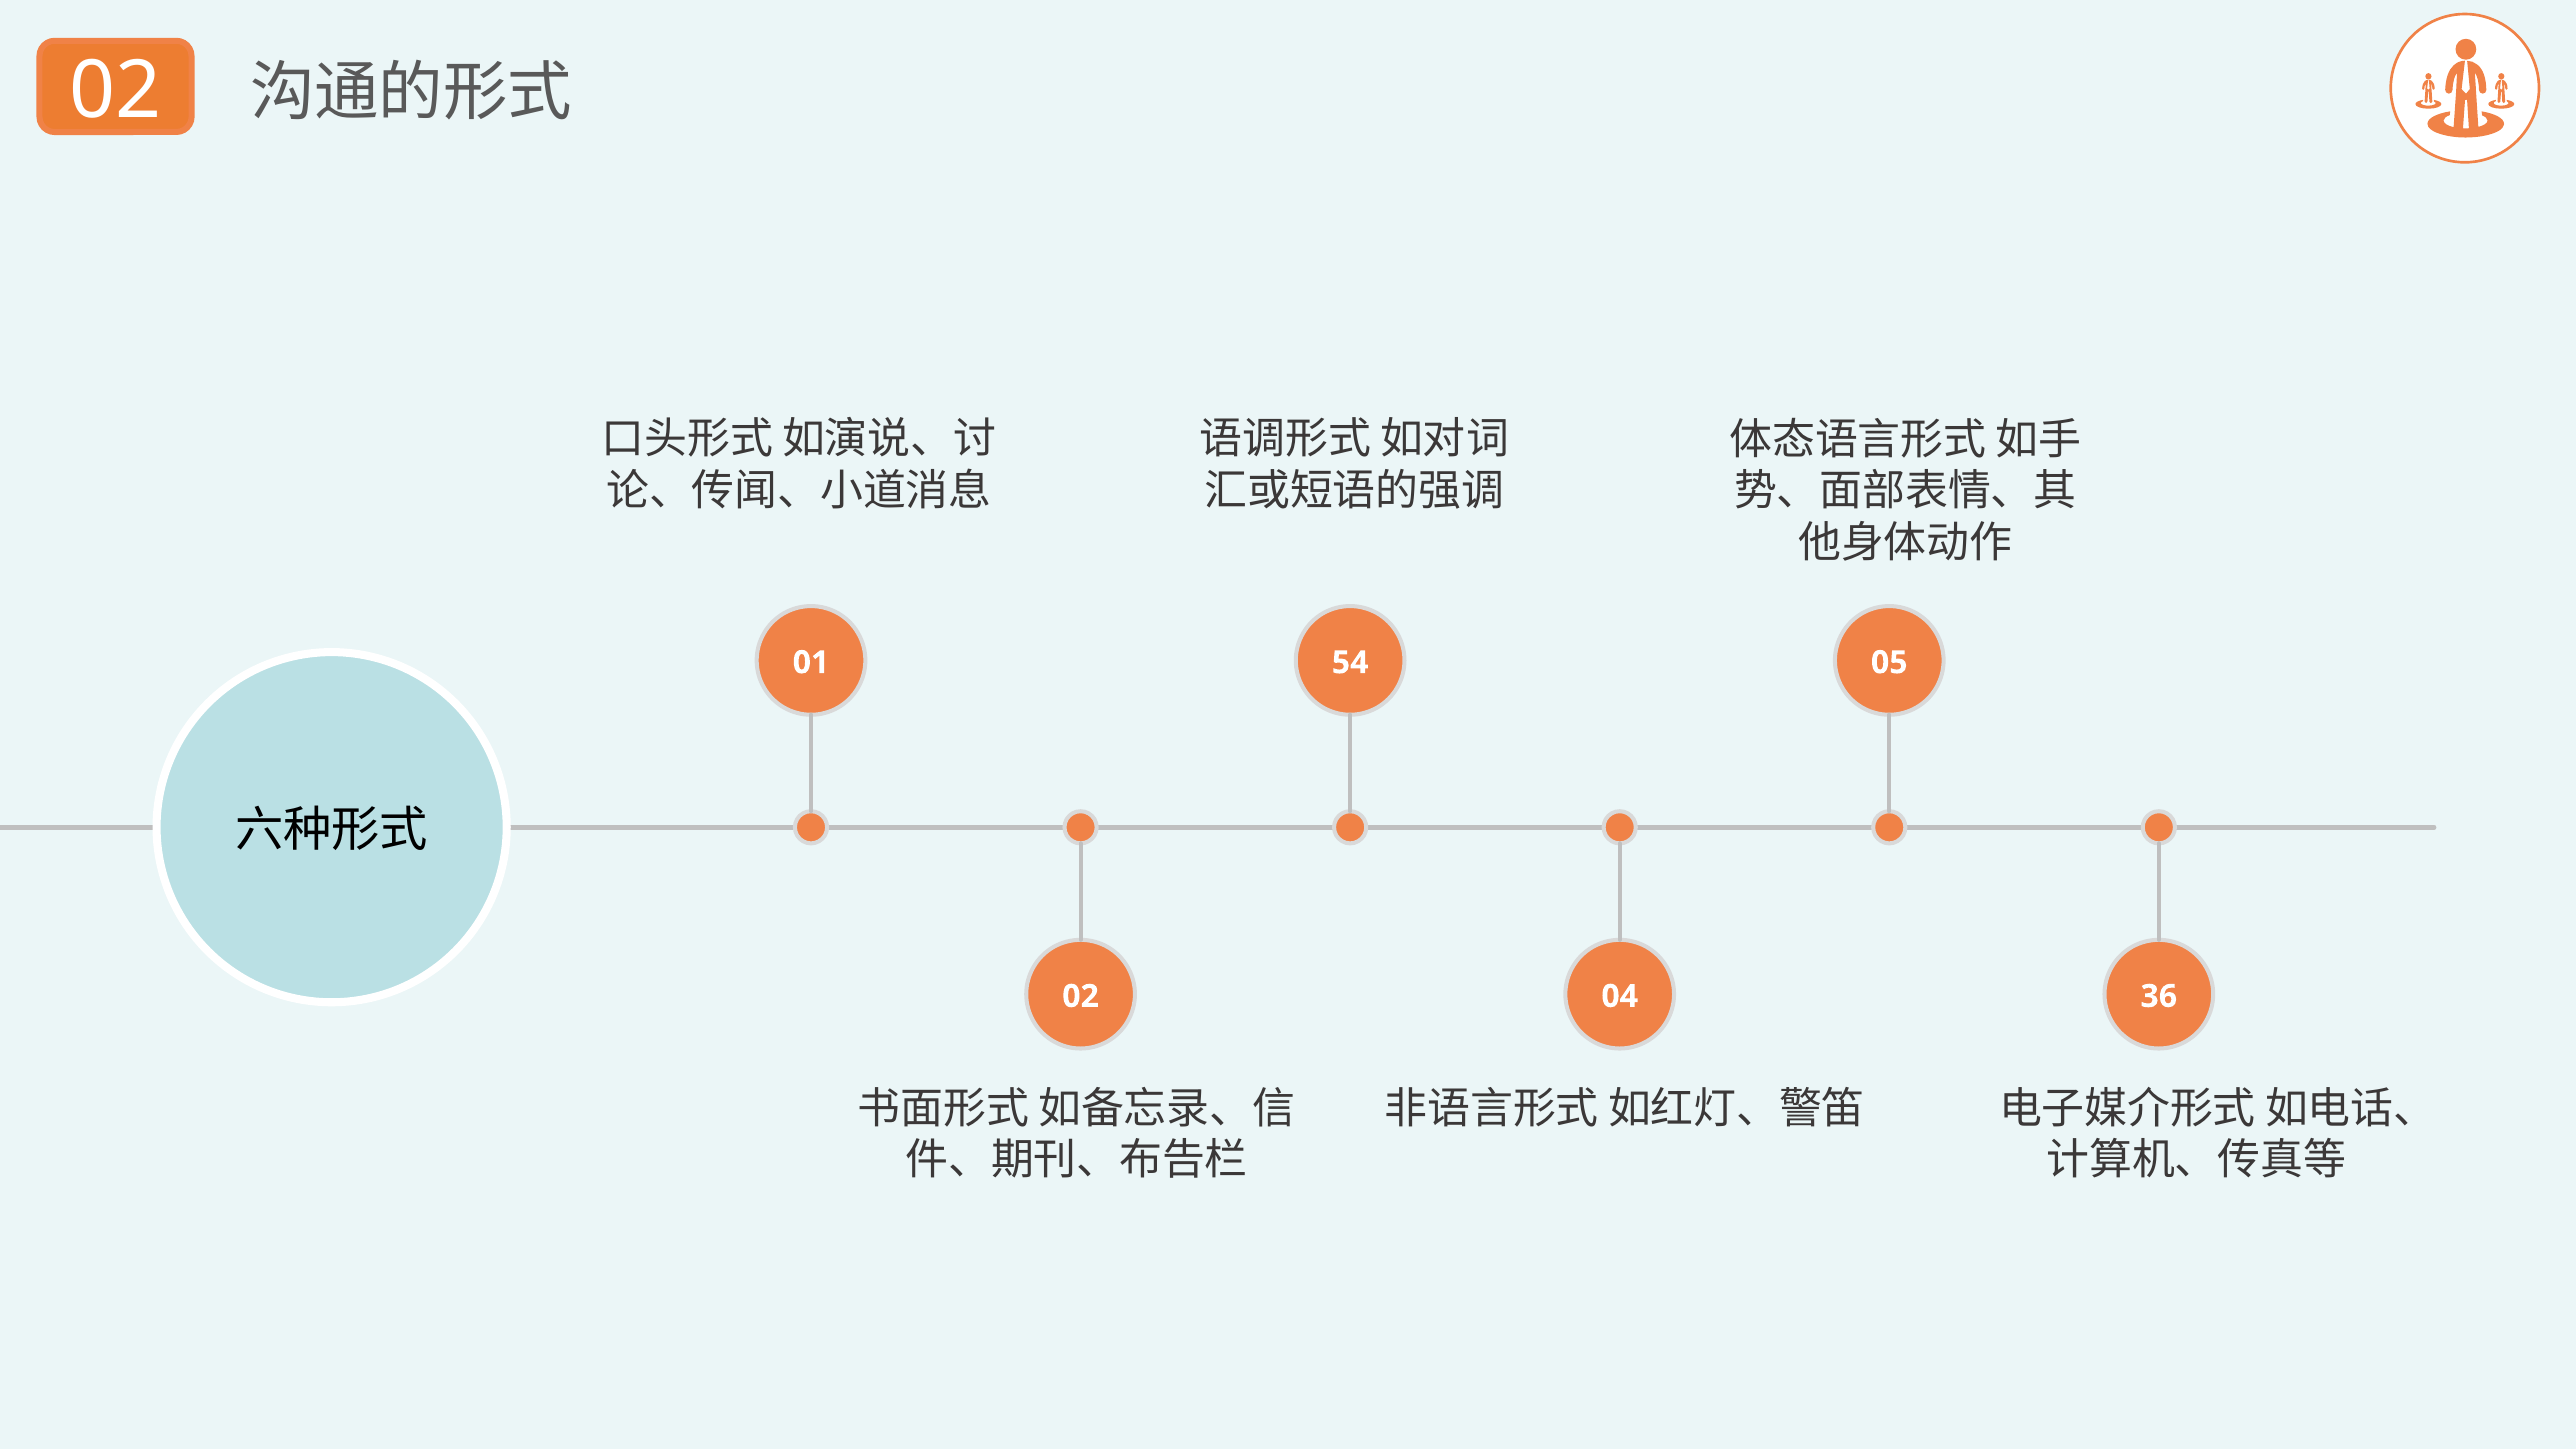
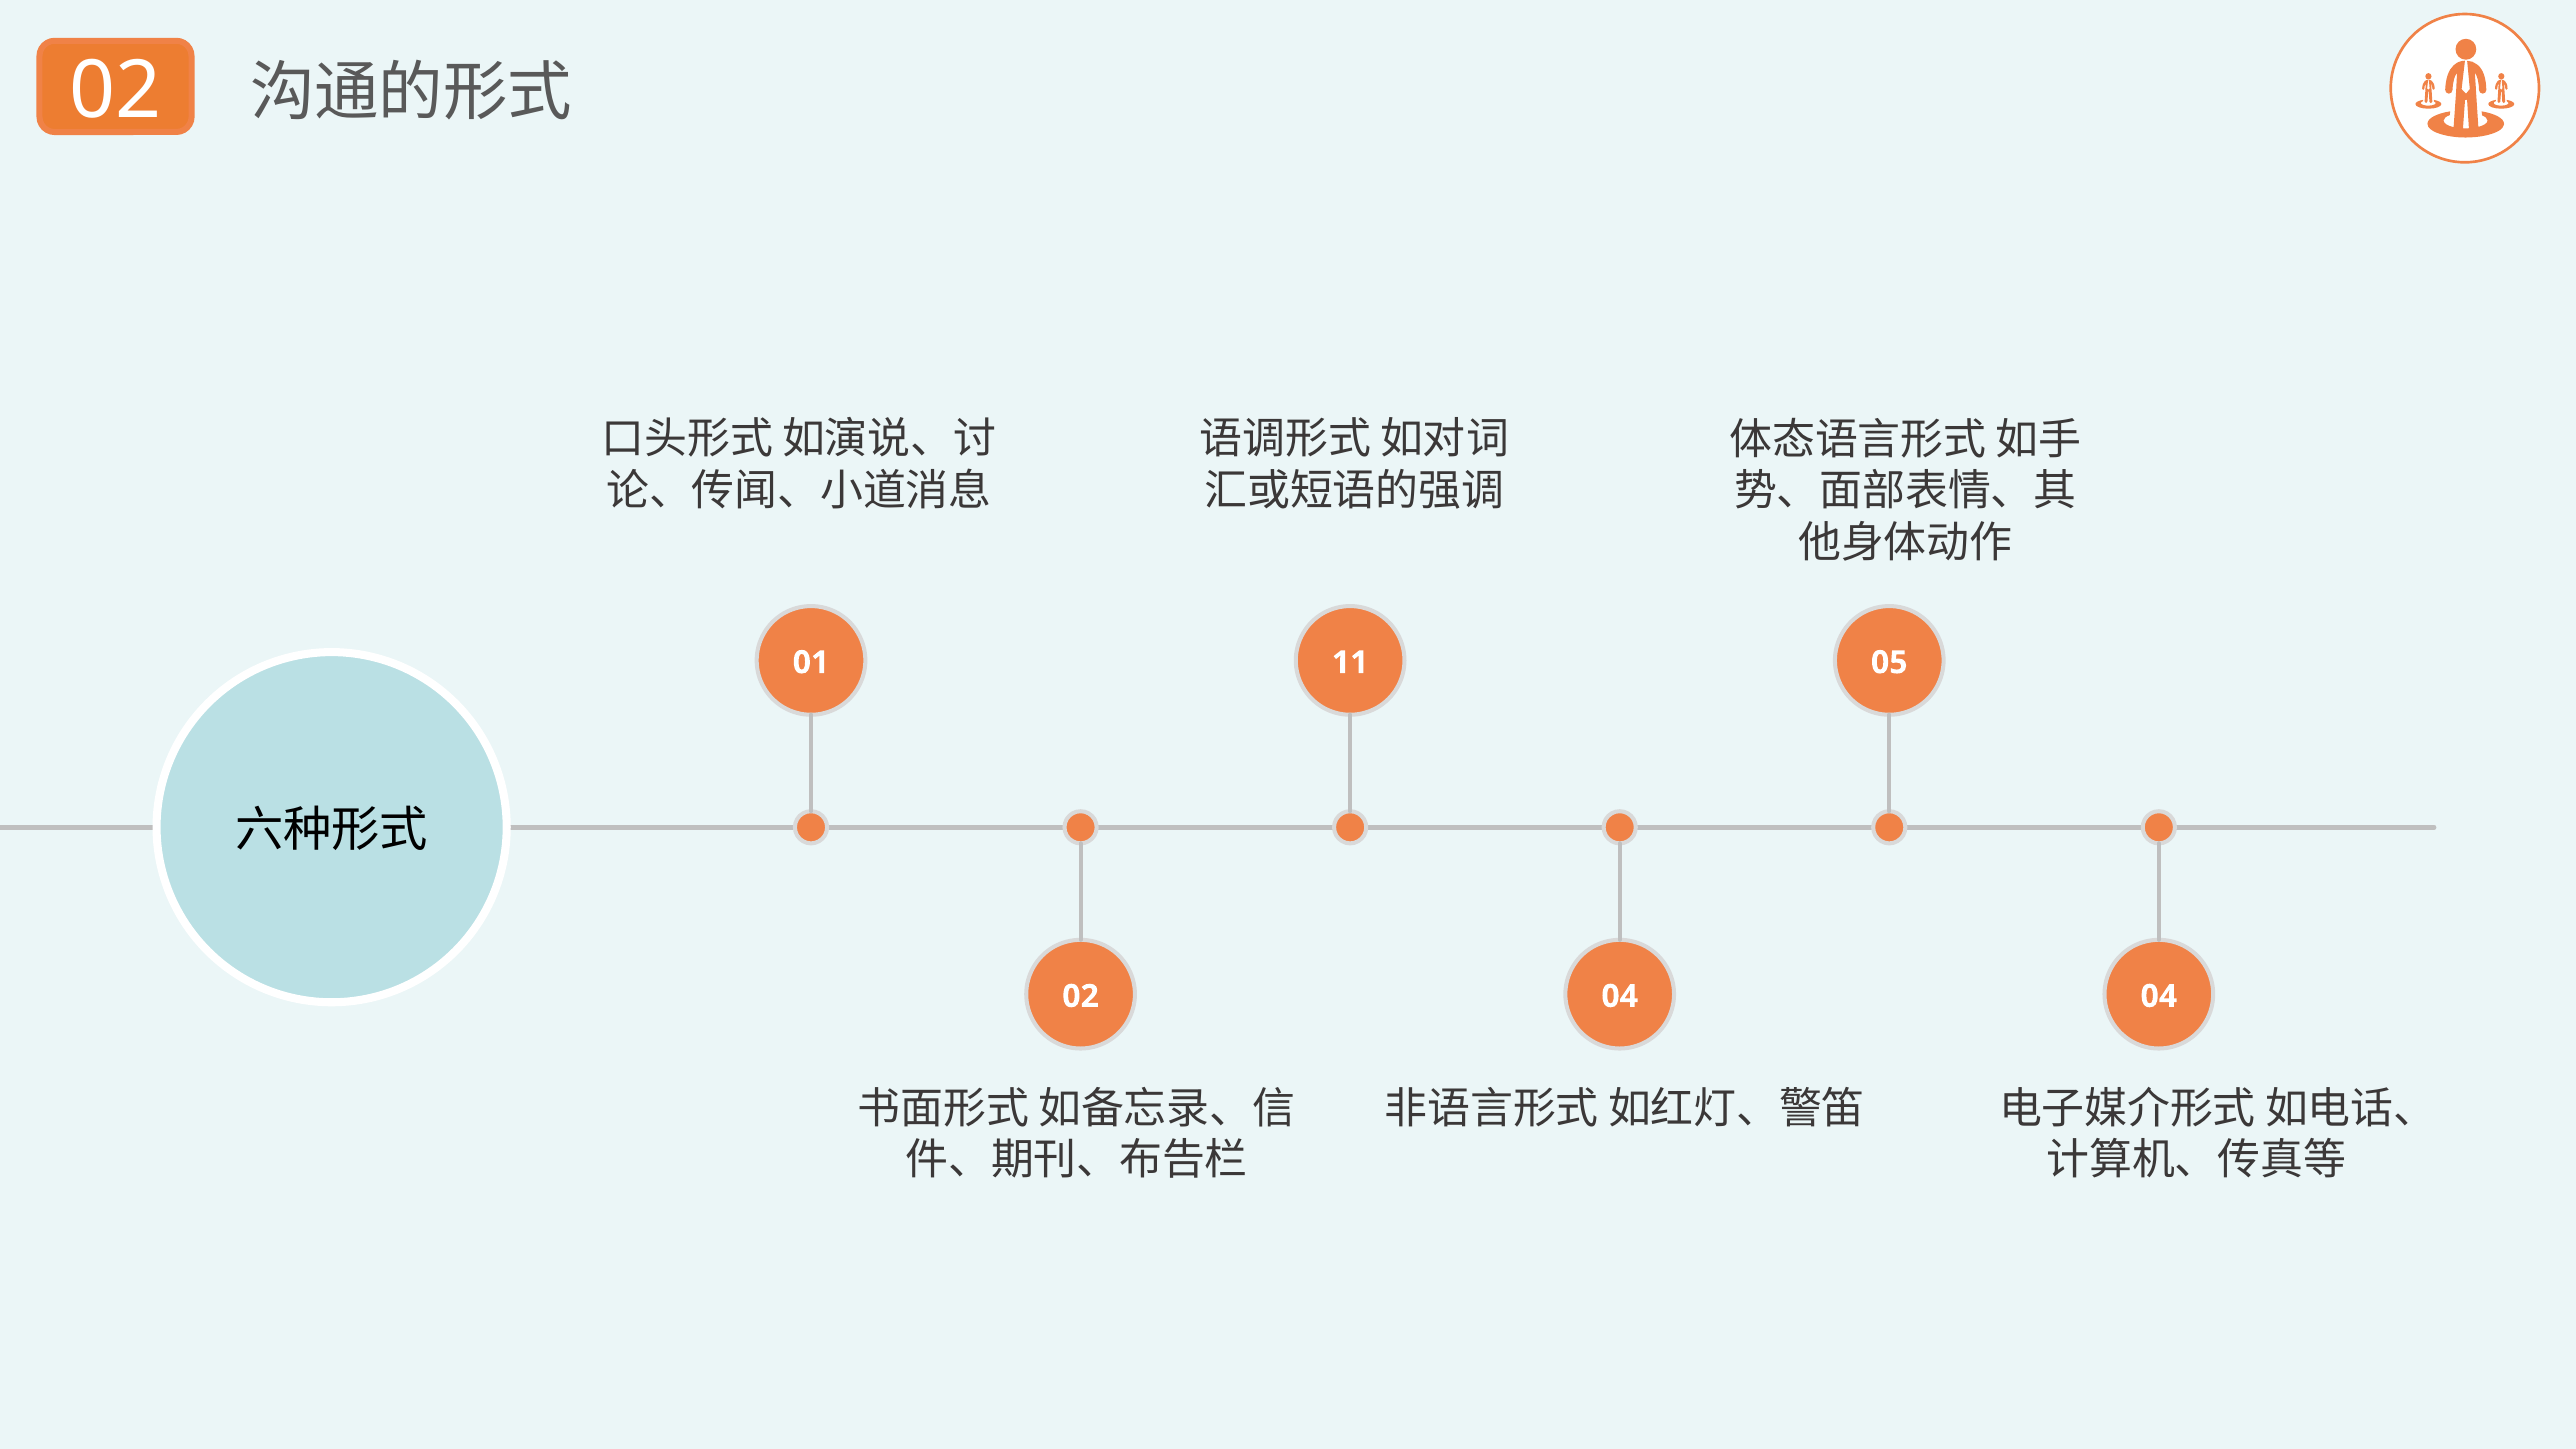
54: 54 -> 11 (1350, 663)
04 36: 36 -> 04 (2159, 996)
